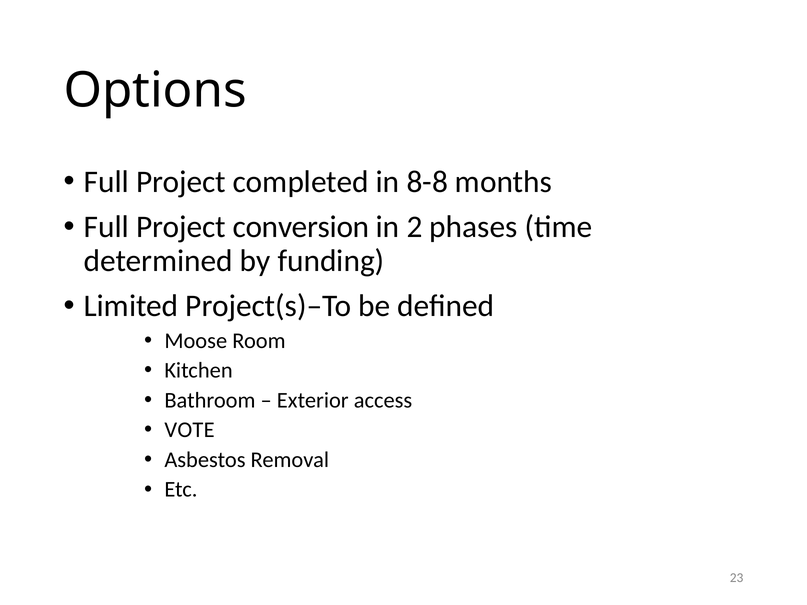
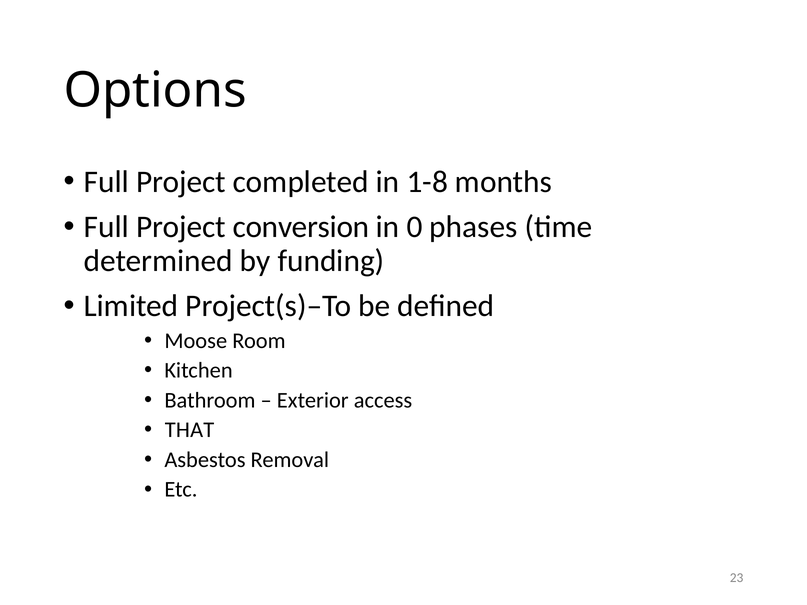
8-8: 8-8 -> 1-8 (427, 182)
2: 2 -> 0 (415, 227)
VOTE: VOTE -> THAT (190, 430)
